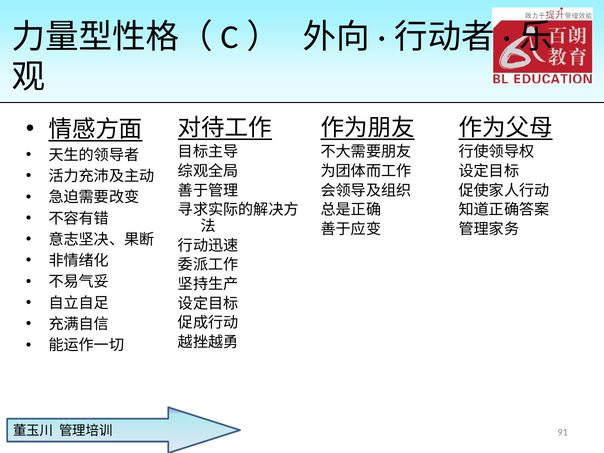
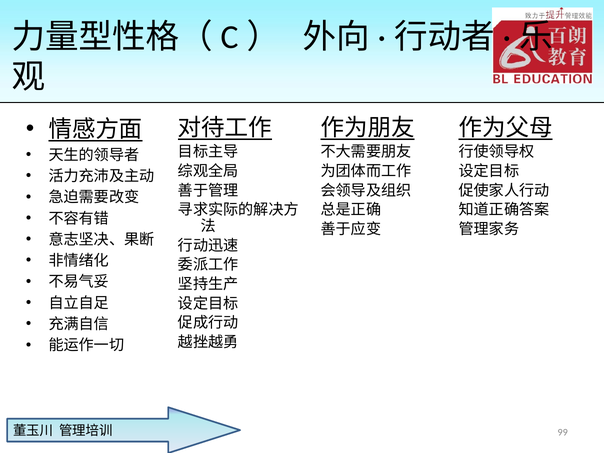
91: 91 -> 99 (563, 433)
